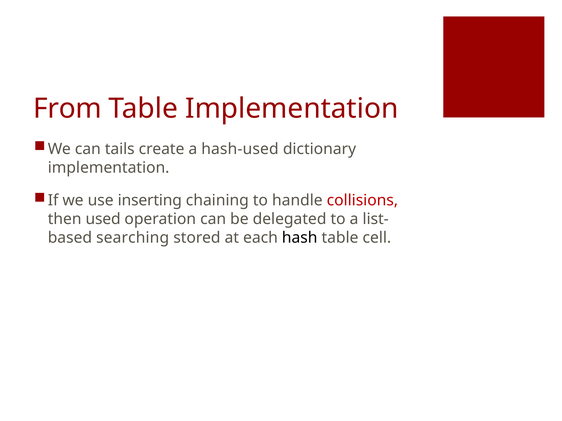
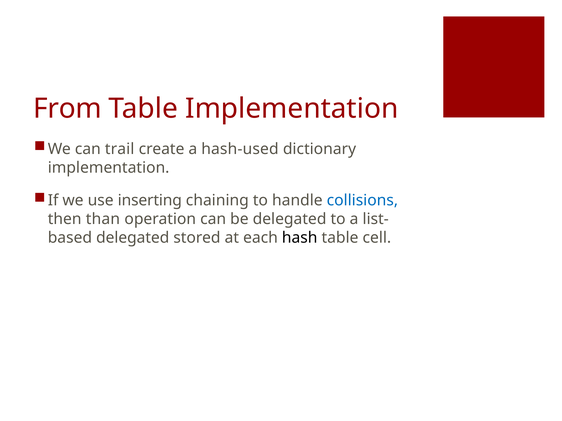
tails: tails -> trail (120, 149)
collisions colour: red -> blue (362, 201)
used: used -> than (103, 219)
searching: searching -> delegated (133, 238)
